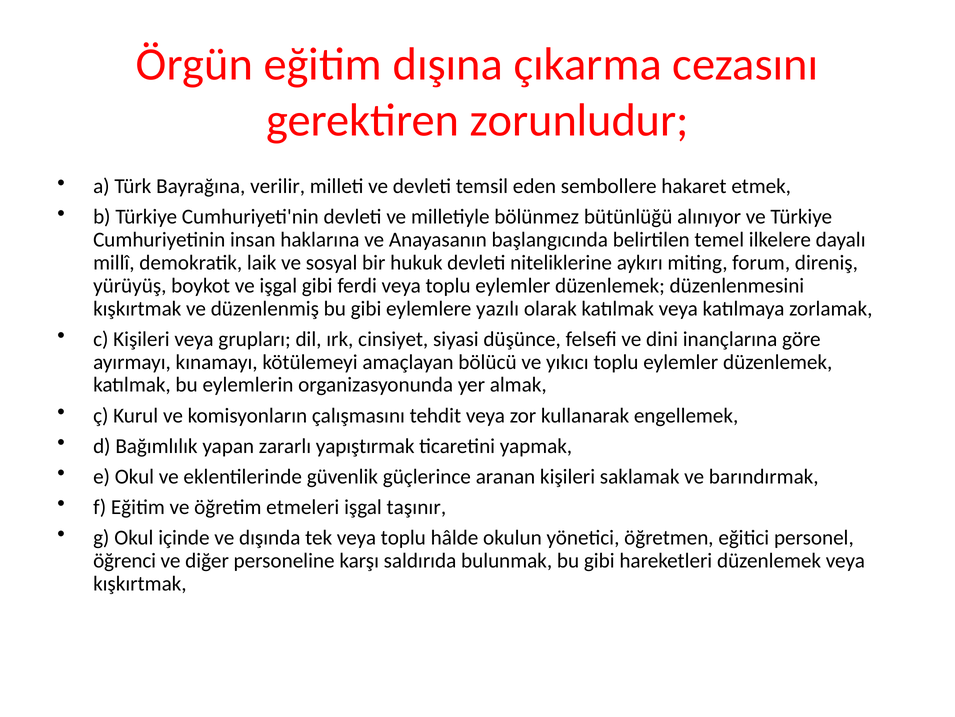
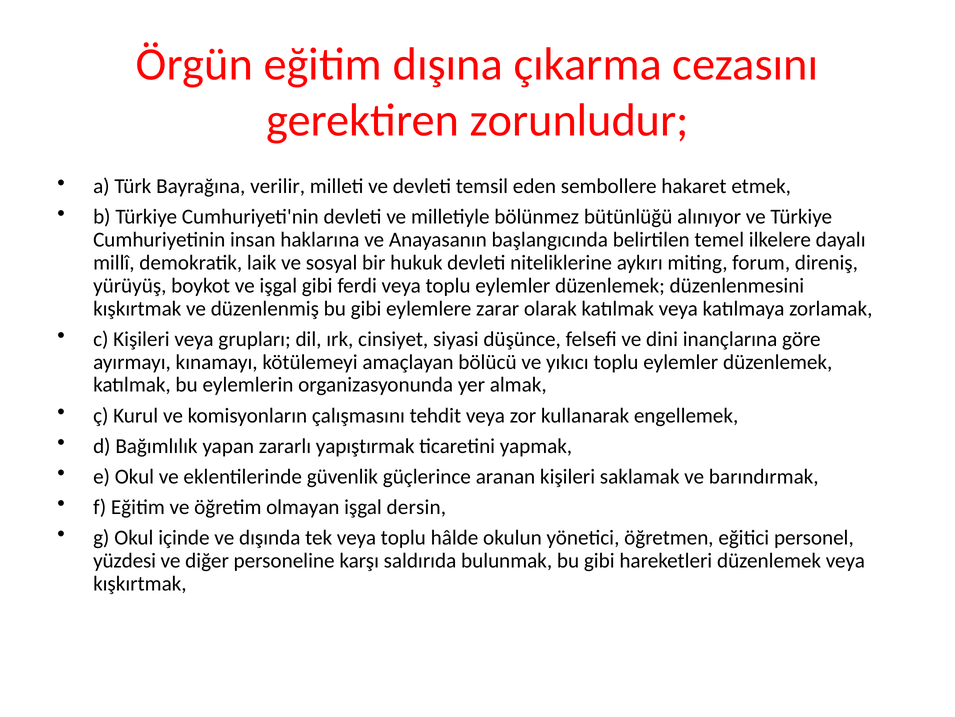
yazılı: yazılı -> zarar (498, 308)
etmeleri: etmeleri -> olmayan (303, 507)
taşınır: taşınır -> dersin (416, 507)
öğrenci: öğrenci -> yüzdesi (125, 560)
